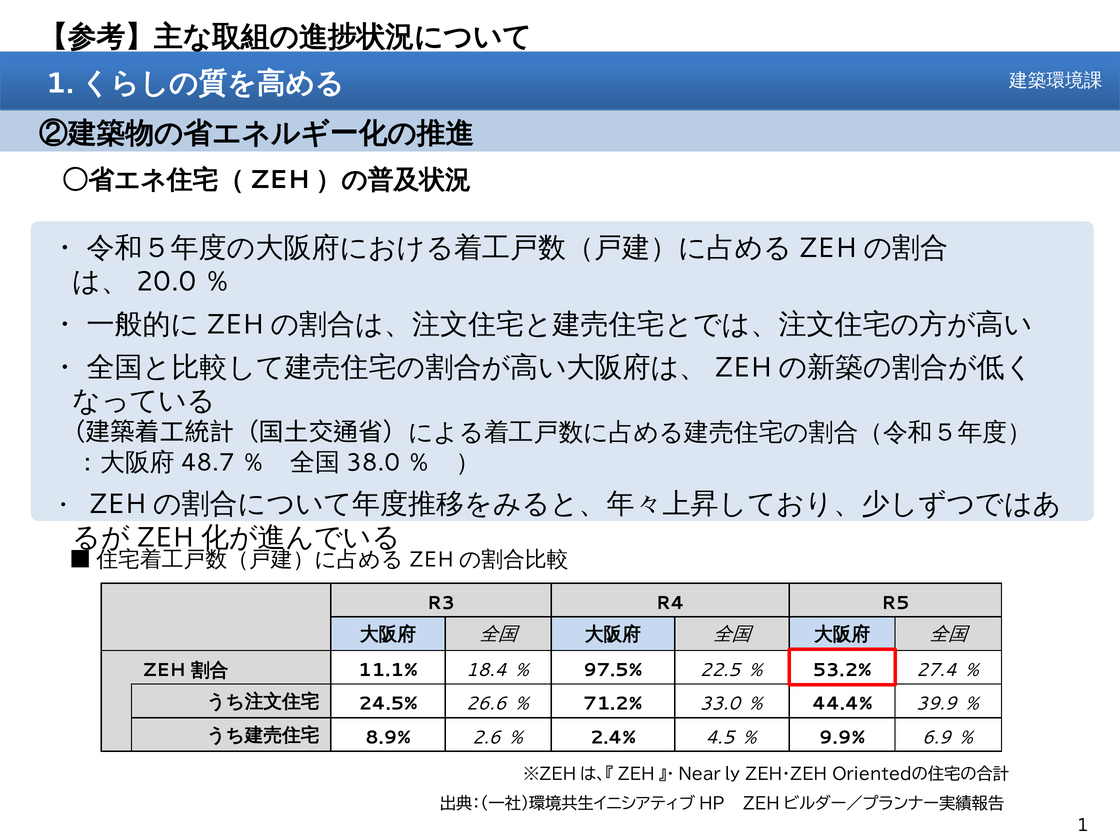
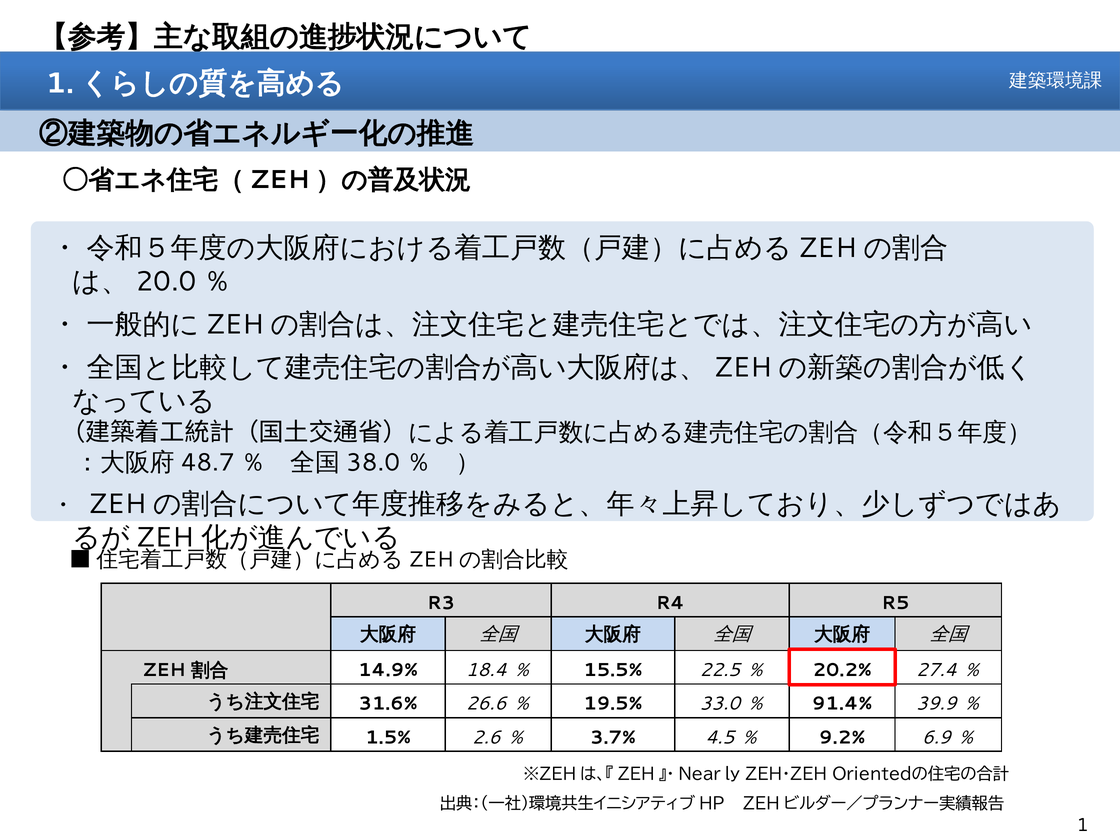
11.1%: 11.1% -> 14.9% (388, 670)
97.5%: 97.5% -> 15.5% (613, 670)
53.2%: 53.2% -> 20.2% (842, 670)
24.5%: 24.5% -> 31.6% (388, 704)
71.2%: 71.2% -> 19.5% (613, 704)
44.4%: 44.4% -> 91.4% (842, 704)
8.9%: 8.9% -> 1.5% (388, 737)
2.4%: 2.4% -> 3.7% (613, 737)
9.9%: 9.9% -> 9.2% (842, 737)
